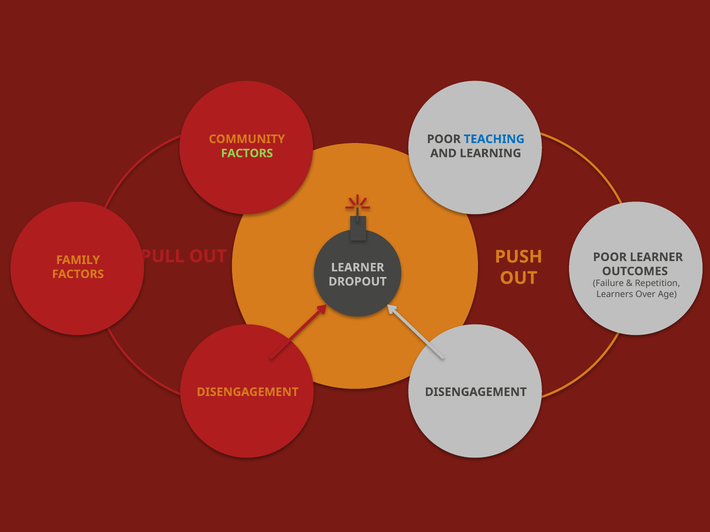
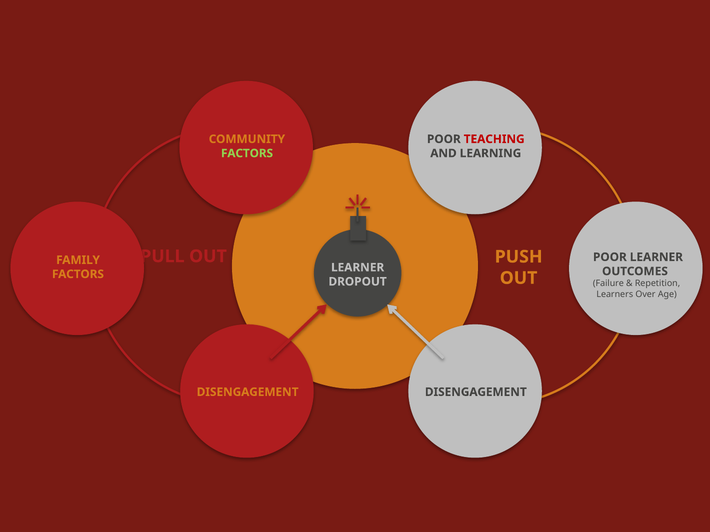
TEACHING colour: blue -> red (494, 139)
